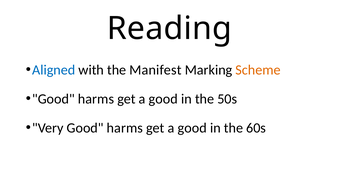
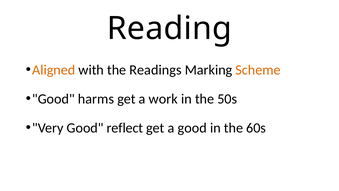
Aligned colour: blue -> orange (54, 70)
Manifest: Manifest -> Readings (156, 70)
good: good -> work (163, 99)
Very Good harms: harms -> reflect (125, 128)
